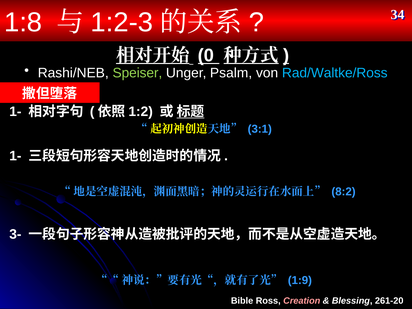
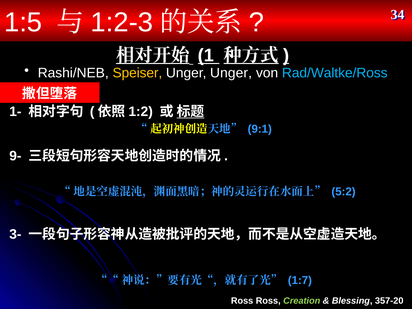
1:8: 1:8 -> 1:5 (23, 23)
0: 0 -> 1 (206, 56)
Speiser colour: light green -> yellow (137, 73)
Unger Psalm: Psalm -> Unger (231, 73)
3:1: 3:1 -> 9:1 (260, 129)
1-: 1- -> 9- (15, 156)
8:2: 8:2 -> 5:2 (344, 192)
1:9: 1:9 -> 1:7 (300, 280)
Bible: Bible -> Ross (242, 301)
Creation colour: pink -> light green (302, 301)
261-20: 261-20 -> 357-20 (389, 301)
